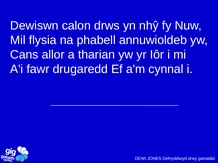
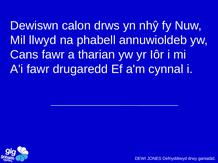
flysia: flysia -> llwyd (43, 40)
Cans allor: allor -> fawr (53, 55)
